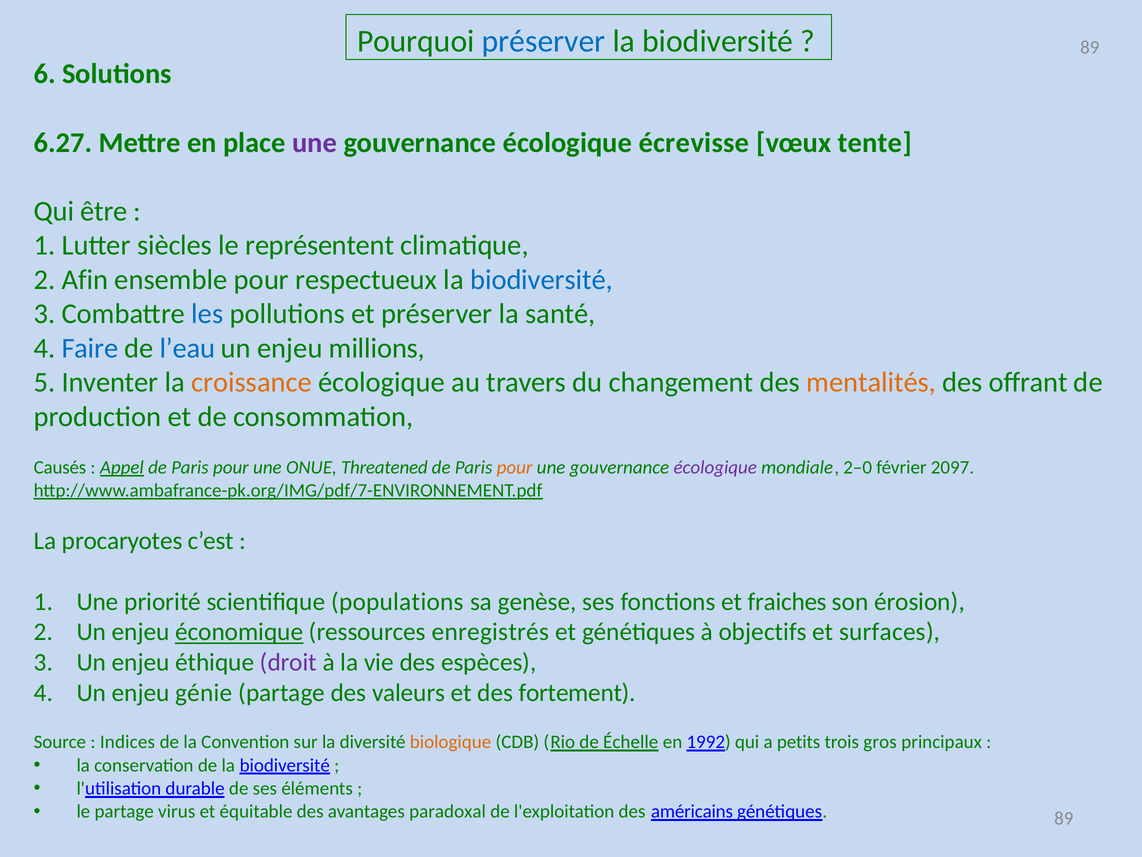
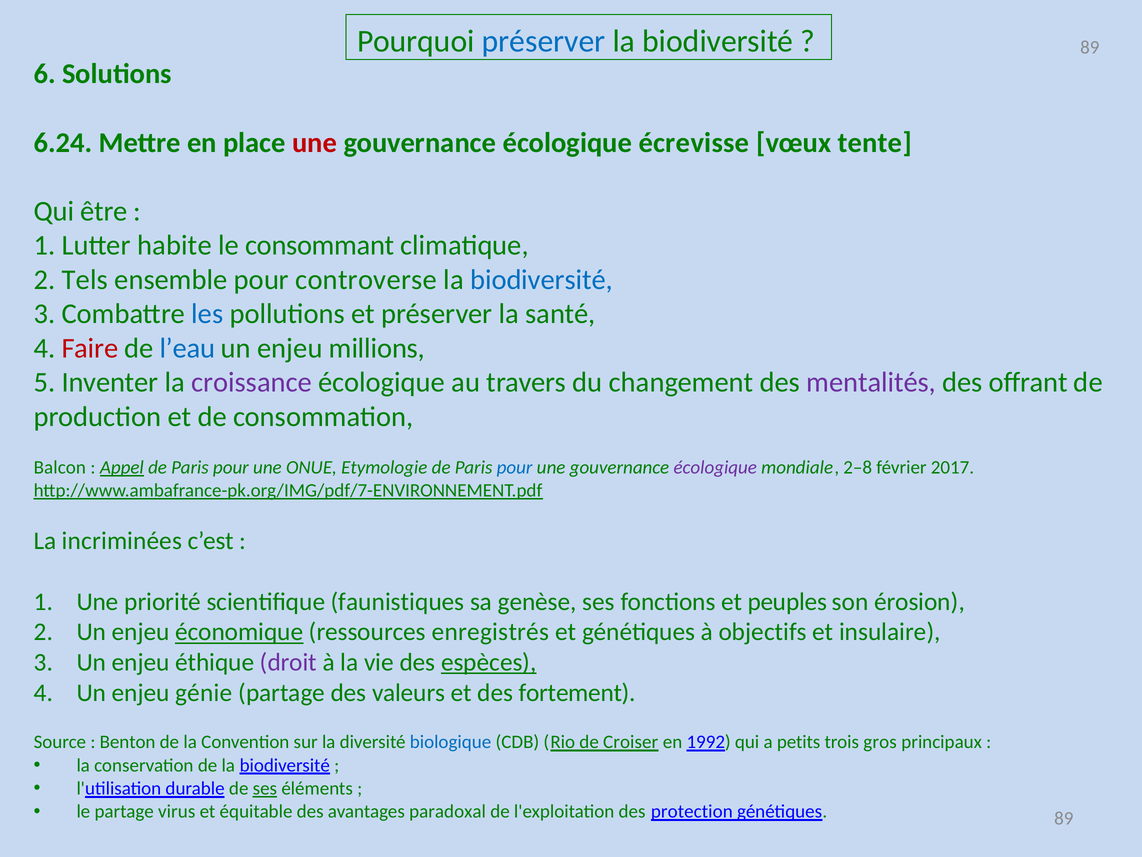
6.27: 6.27 -> 6.24 (63, 143)
une colour: purple -> red (315, 143)
siècles: siècles -> habite (174, 245)
représentent: représentent -> consommant (320, 245)
Afin: Afin -> Tels (85, 280)
respectueux: respectueux -> controverse (366, 280)
Faire colour: blue -> red (90, 348)
croissance colour: orange -> purple (252, 382)
mentalités colour: orange -> purple (871, 382)
Causés: Causés -> Balcon (60, 467)
Threatened: Threatened -> Etymologie (384, 467)
pour colour: orange -> blue (515, 467)
2–0: 2–0 -> 2–8 (858, 467)
2097: 2097 -> 2017 (953, 467)
procaryotes: procaryotes -> incriminées (122, 540)
populations: populations -> faunistiques (398, 601)
fraiches: fraiches -> peuples (787, 601)
surfaces: surfaces -> insulaire (890, 632)
espèces underline: none -> present (489, 662)
Indices: Indices -> Benton (128, 742)
biologique colour: orange -> blue (451, 742)
Échelle: Échelle -> Croiser (631, 742)
ses underline: none -> present (265, 788)
américains: américains -> protection (692, 811)
